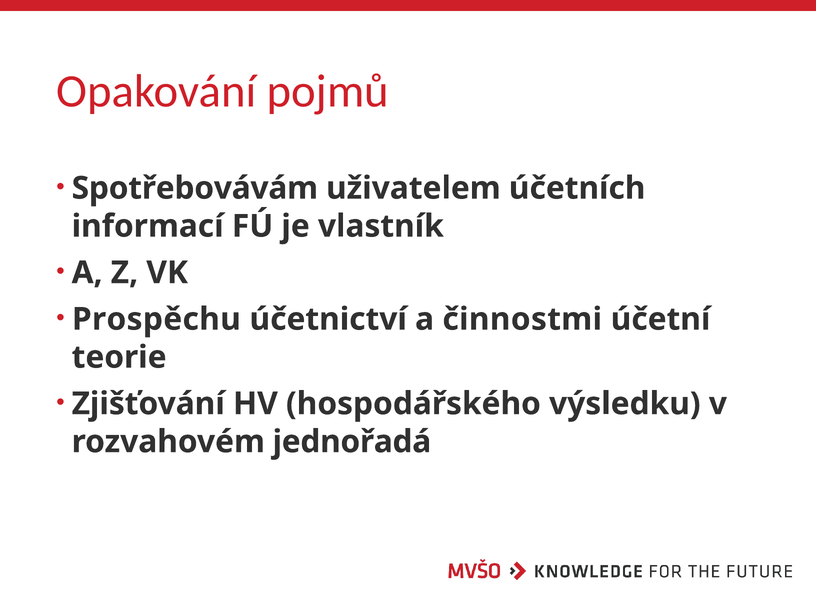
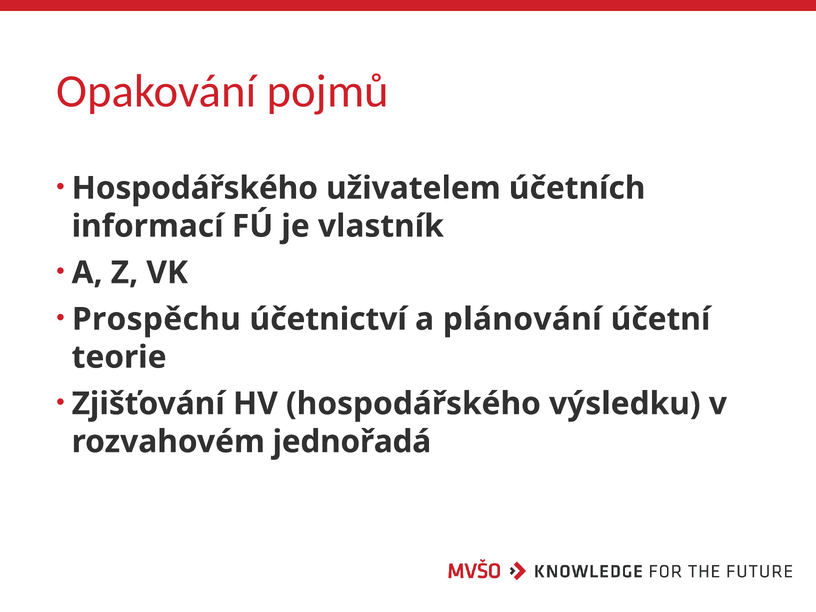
Spotřebovávám: Spotřebovávám -> Hospodářského (195, 188)
činnostmi: činnostmi -> plánování (522, 319)
